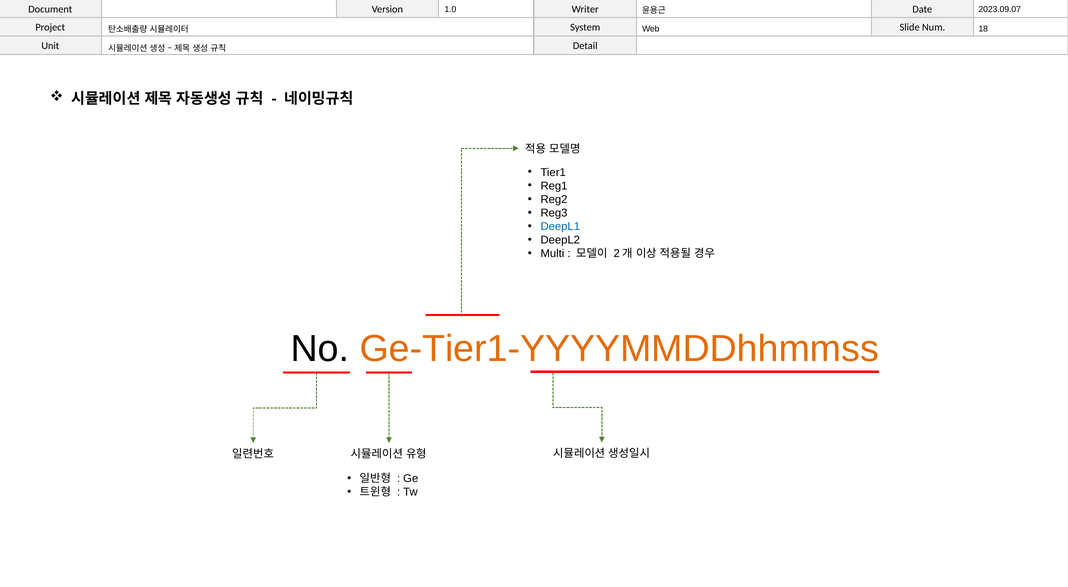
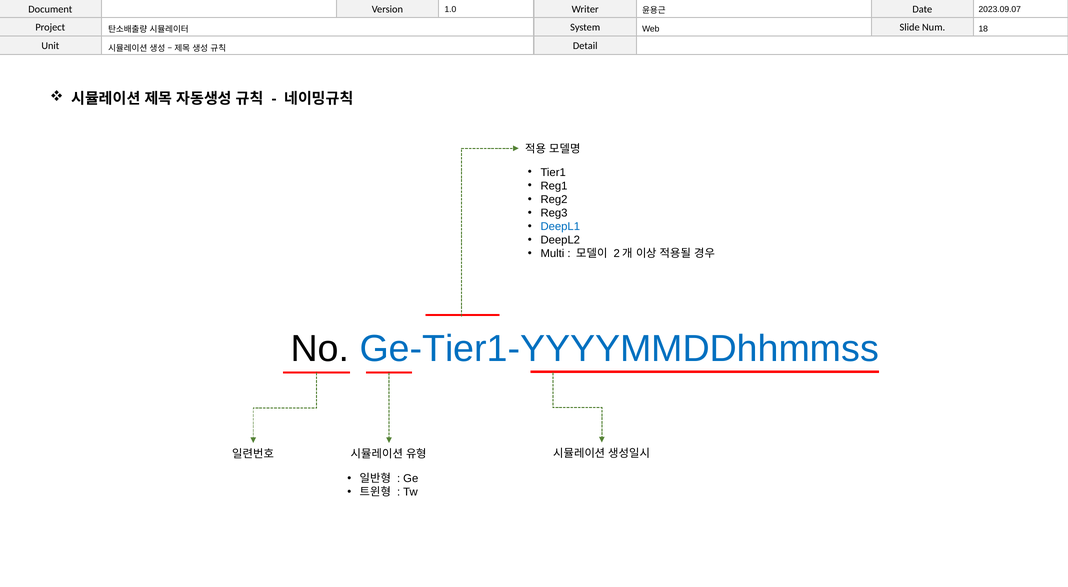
Ge-Tier1-YYYYMMDDhhmmss colour: orange -> blue (619, 349)
